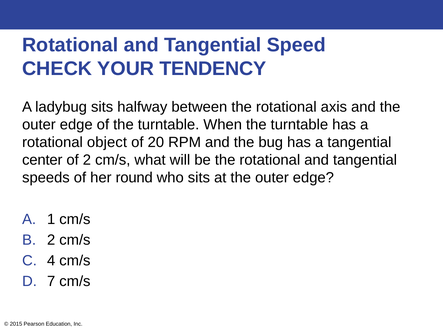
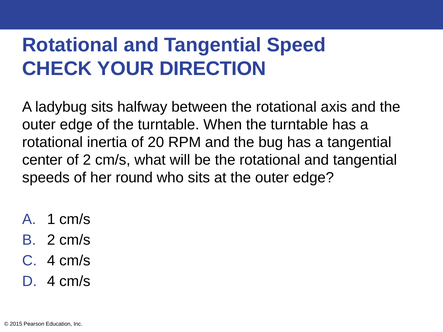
TENDENCY: TENDENCY -> DIRECTION (213, 69)
object: object -> inertia (107, 142)
7: 7 -> 4 (51, 281)
